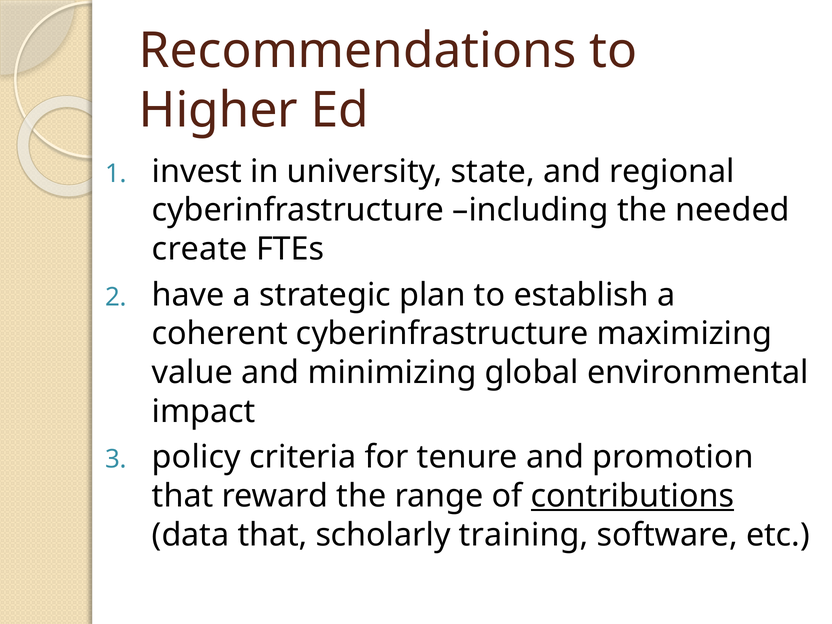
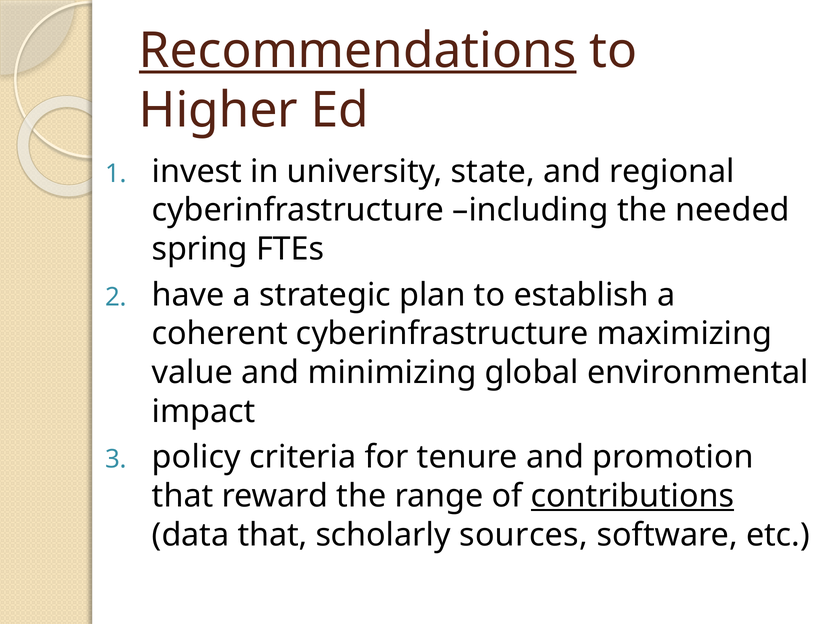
Recommendations underline: none -> present (358, 51)
create: create -> spring (200, 249)
training: training -> sources (524, 535)
